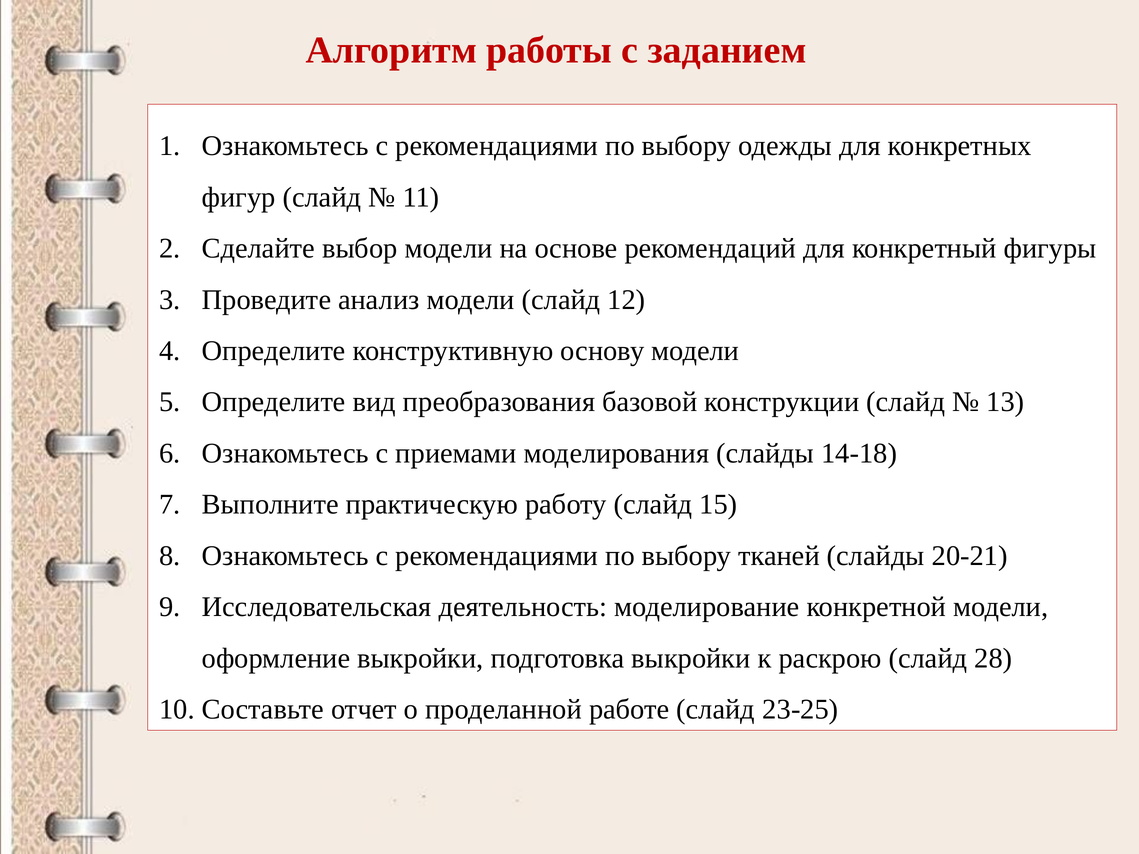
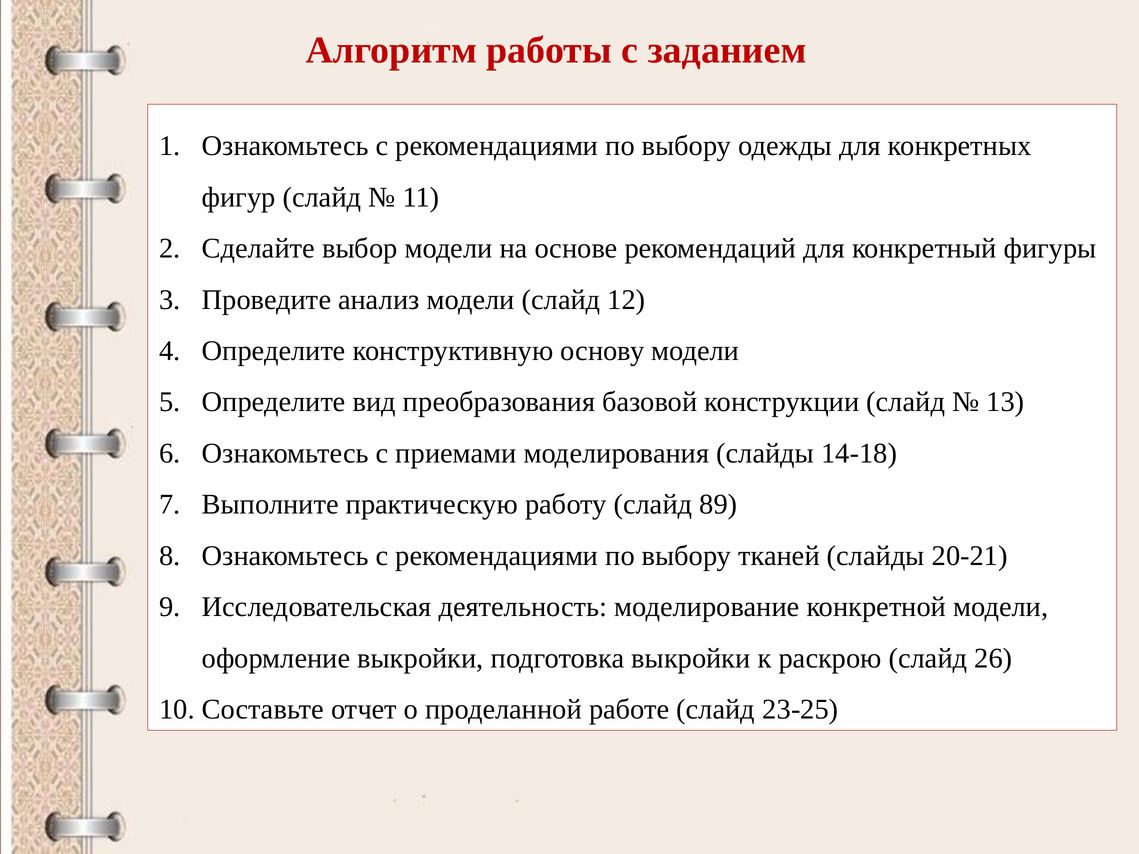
15: 15 -> 89 (718, 505)
28: 28 -> 26 (993, 658)
